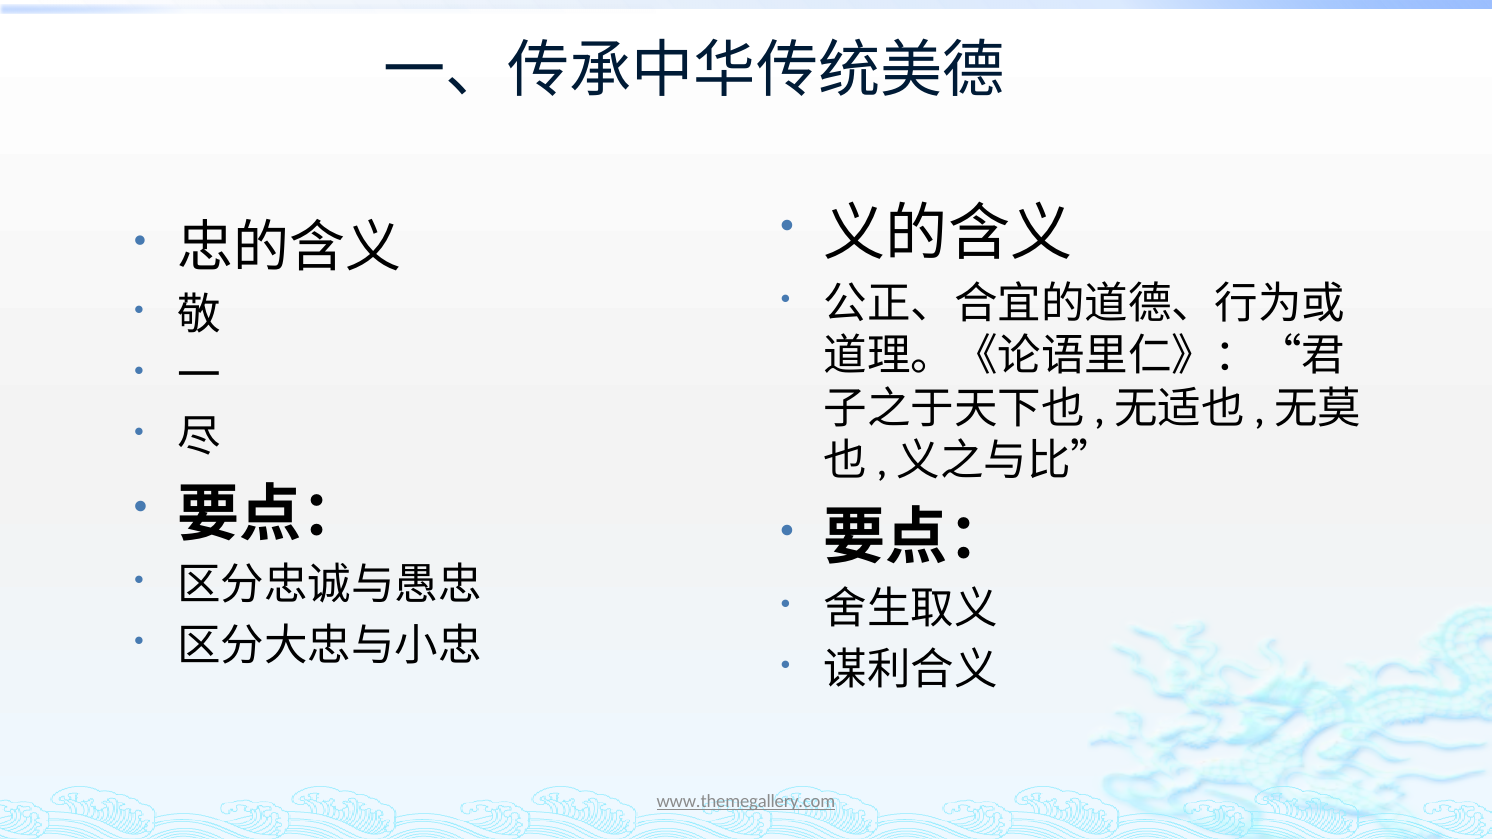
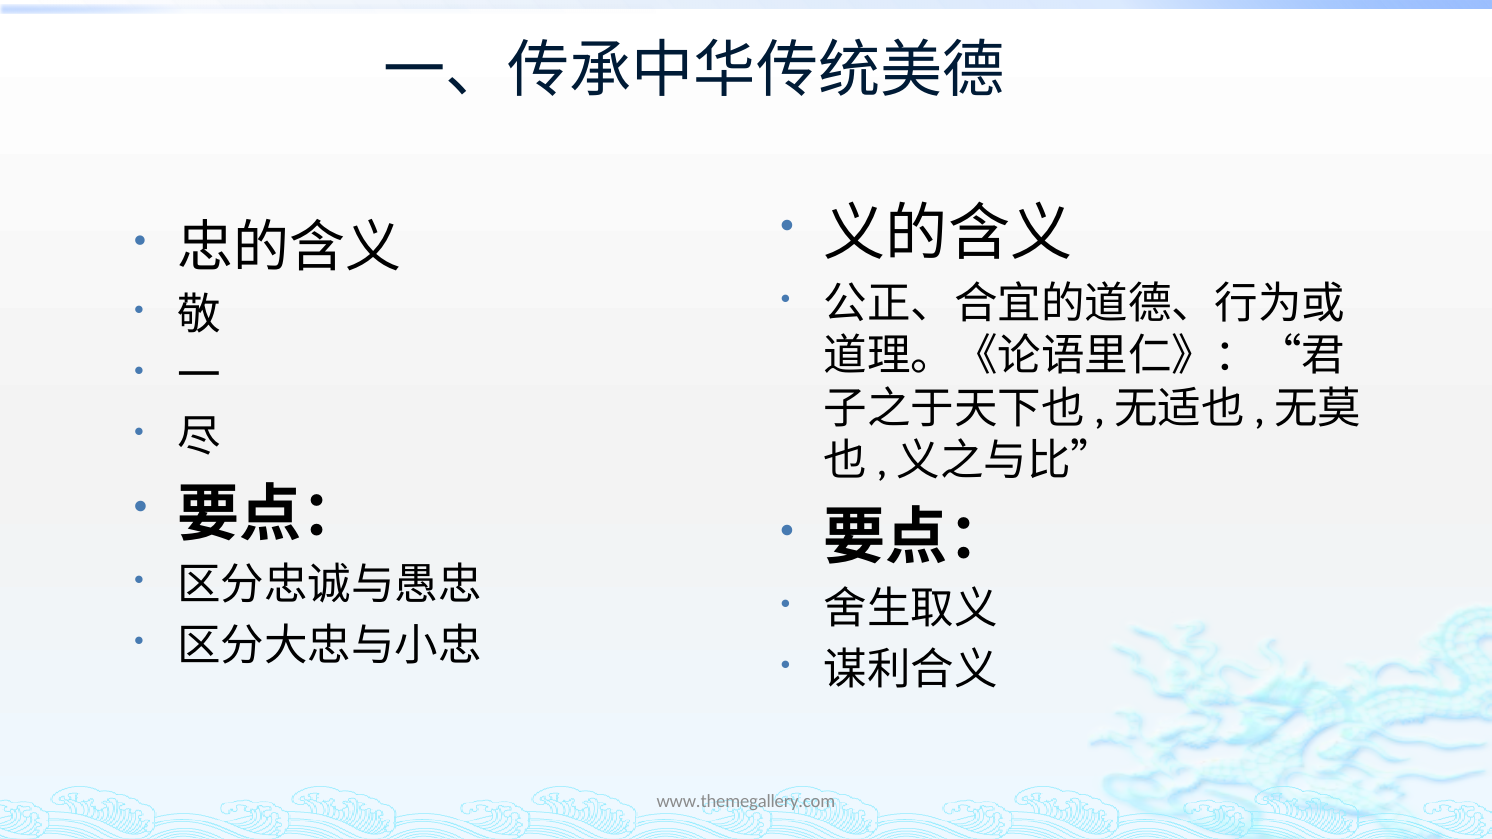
www.themegallery.com underline: present -> none (746, 801)
